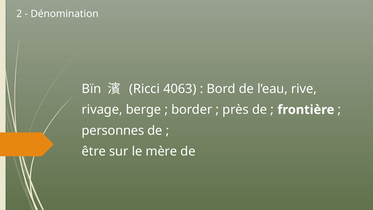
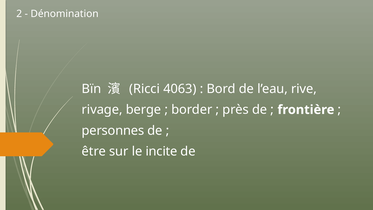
mère: mère -> incite (161, 151)
